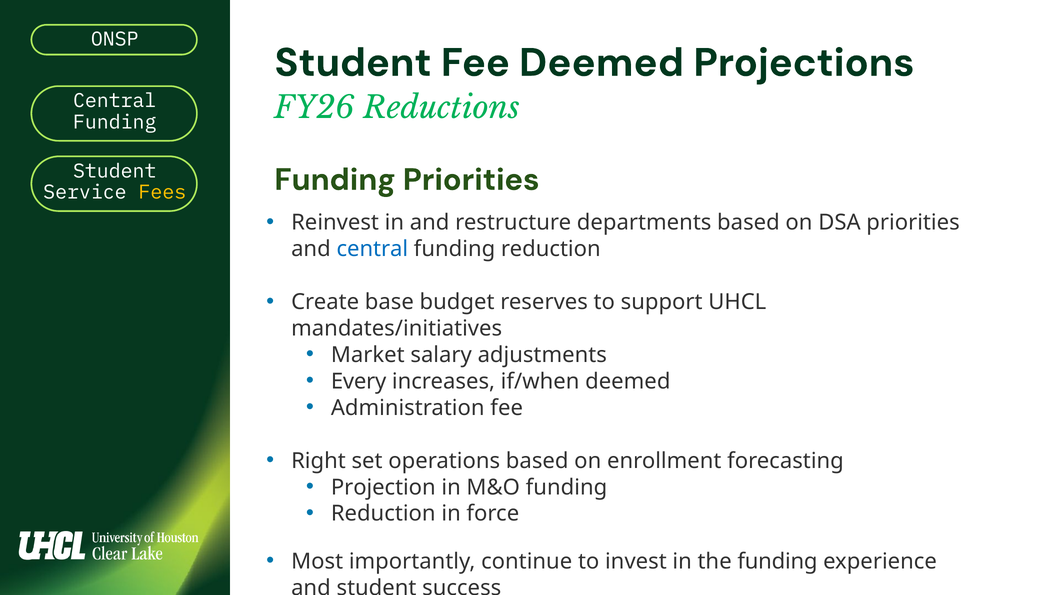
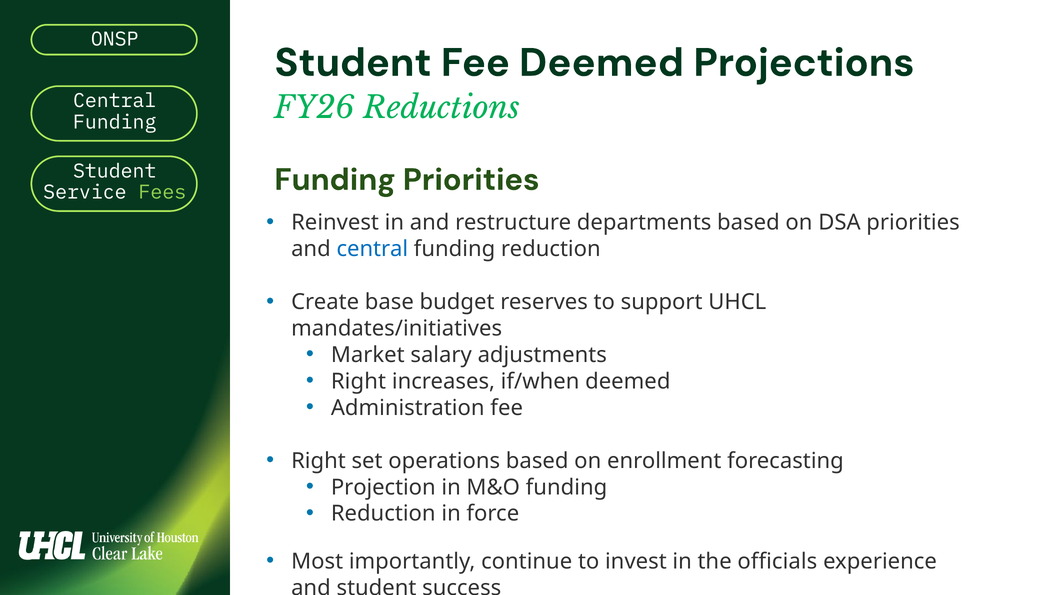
Fees colour: yellow -> light green (162, 193)
Every: Every -> Right (358, 382)
the funding: funding -> officials (777, 562)
